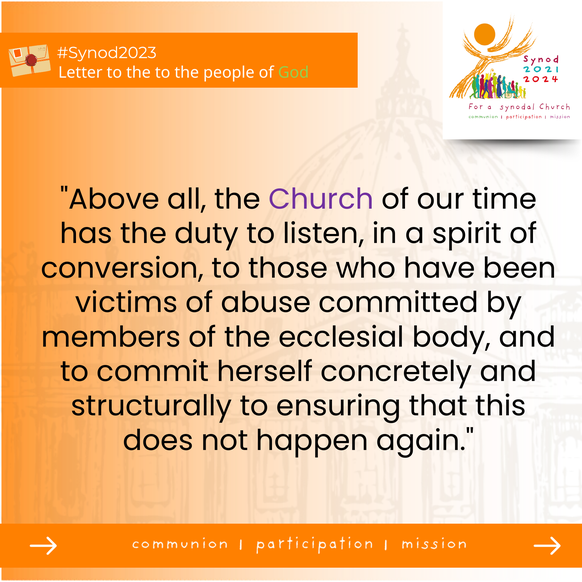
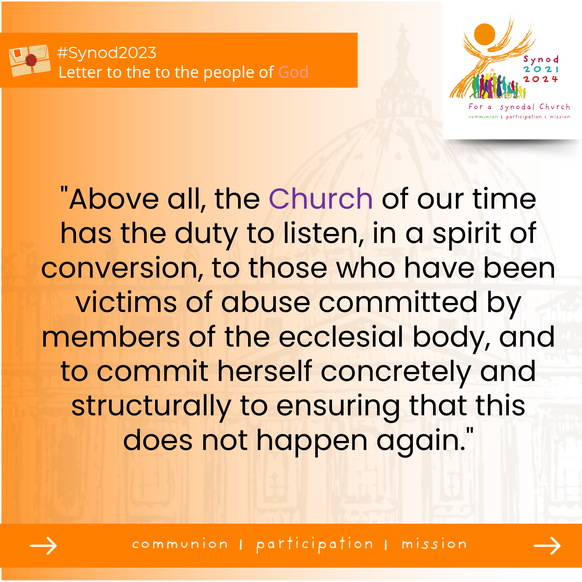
God colour: light green -> pink (293, 72)
